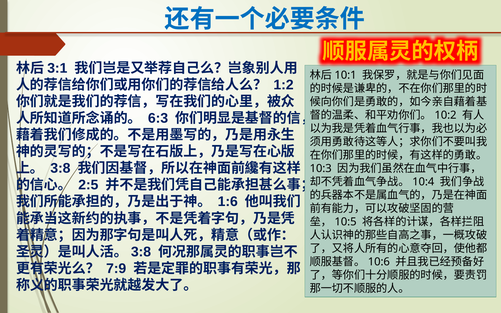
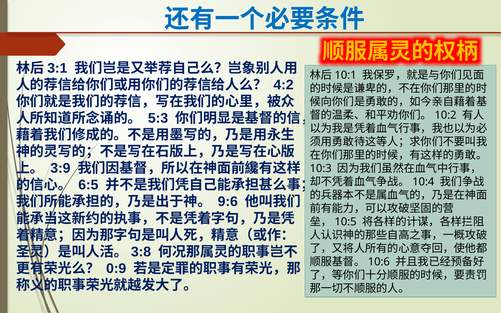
1:2: 1:2 -> 4:2 (284, 85)
6:3: 6:3 -> 5:3 (158, 118)
3:8: 3:8 -> 3:9 (60, 168)
2:5: 2:5 -> 6:5 (88, 185)
1:6: 1:6 -> 9:6 (228, 202)
7:9: 7:9 -> 0:9 (116, 269)
